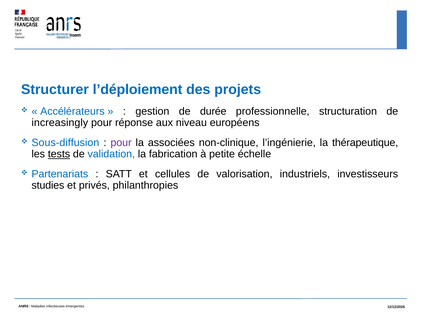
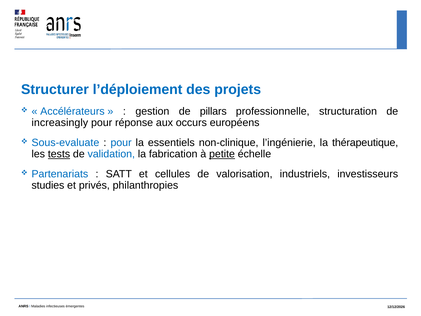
durée: durée -> pillars (213, 111)
niveau: niveau -> occurs (191, 123)
Sous-diffusion: Sous-diffusion -> Sous-evaluate (65, 143)
pour colour: purple -> blue (121, 143)
associées: associées -> essentiels (171, 143)
petite underline: none -> present (222, 154)
